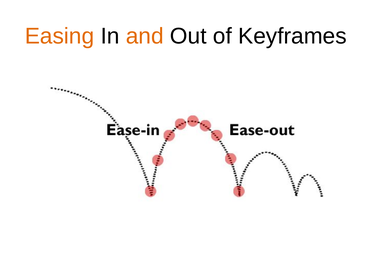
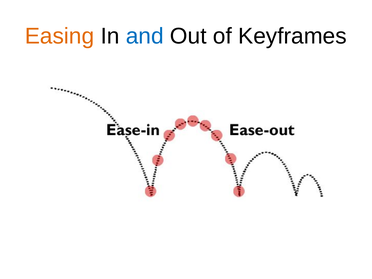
and colour: orange -> blue (145, 36)
